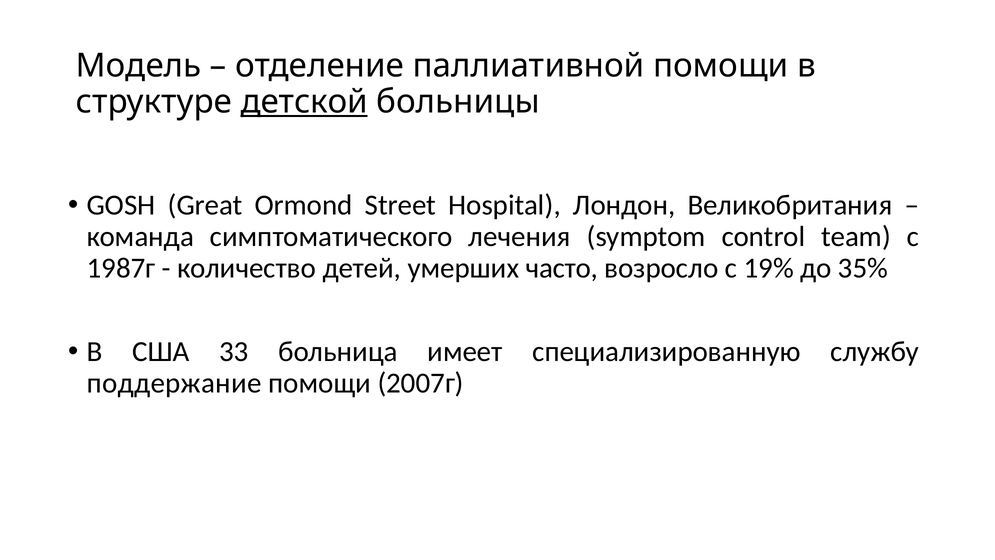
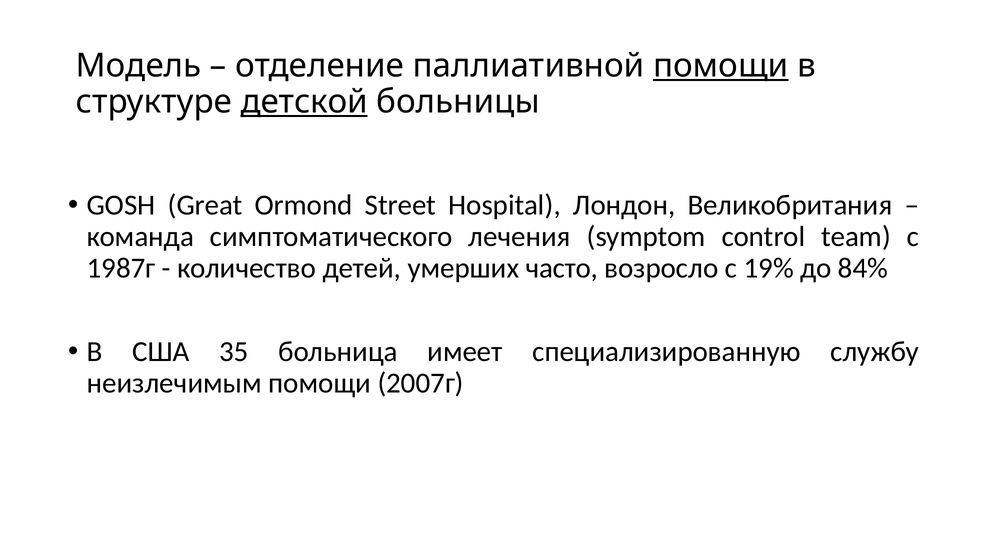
помощи underline: none -> present (721, 66)
35%: 35% -> 84% (863, 268)
33: 33 -> 35 (234, 351)
поддержание: поддержание -> неизлечимым (174, 383)
